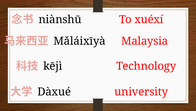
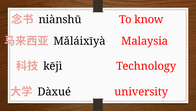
xuéxí: xuéxí -> know (149, 19)
